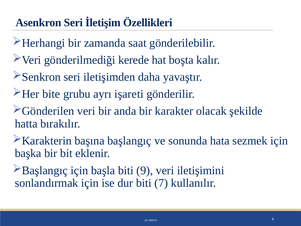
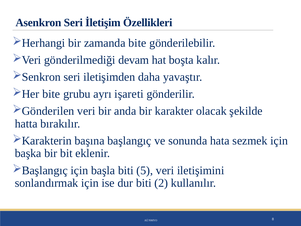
zamanda saat: saat -> bite (137, 43)
kerede: kerede -> devam (134, 60)
9: 9 -> 5 (145, 170)
7: 7 -> 2 (161, 183)
